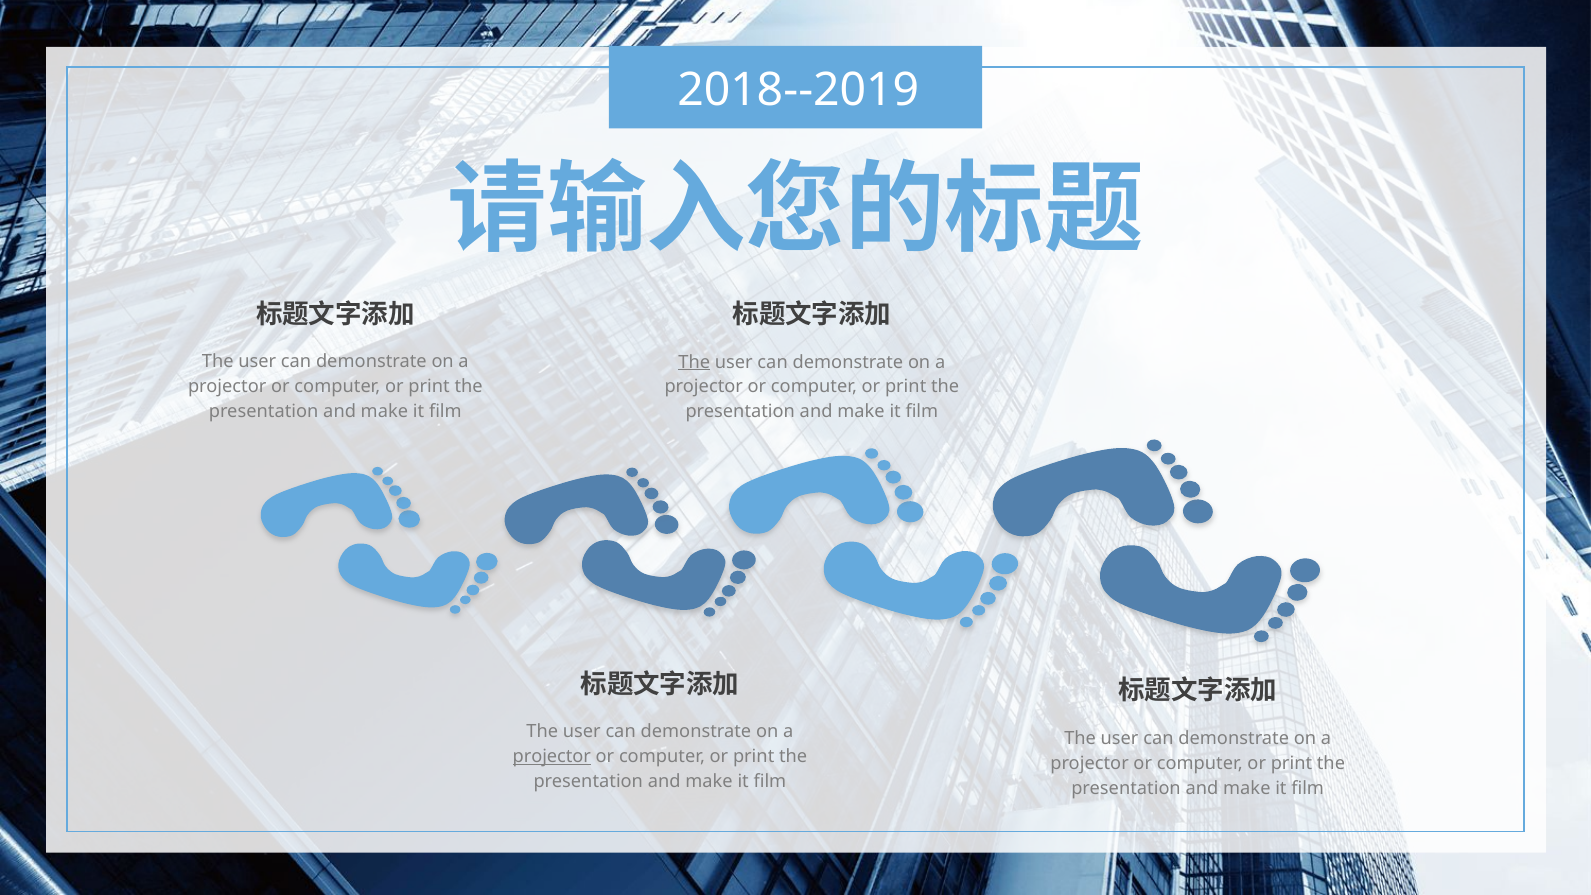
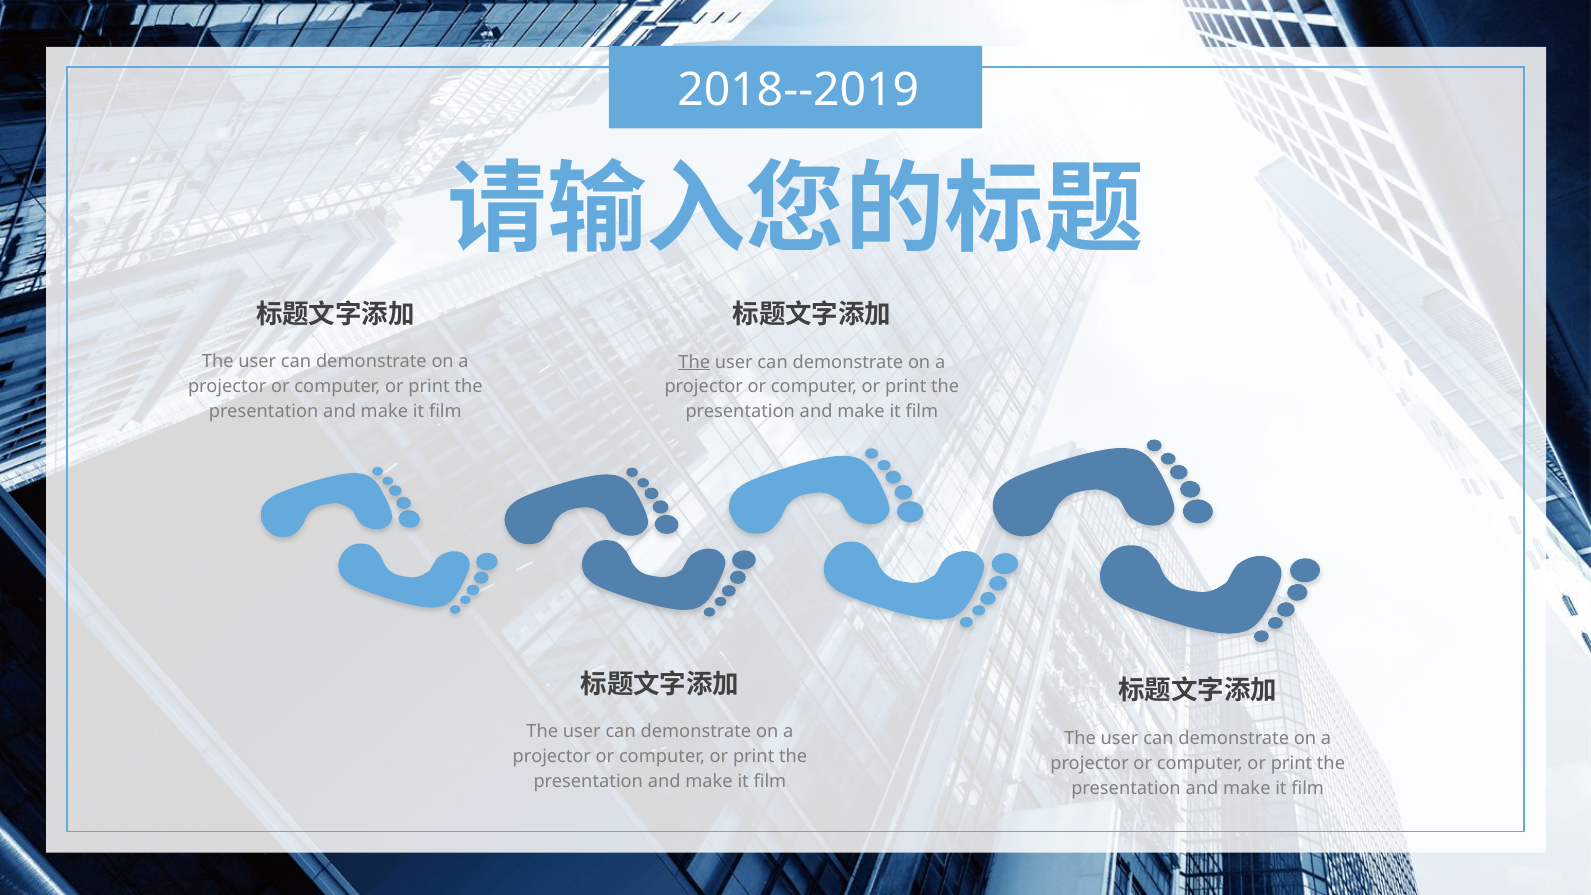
projector underline: present -> none (552, 757)
